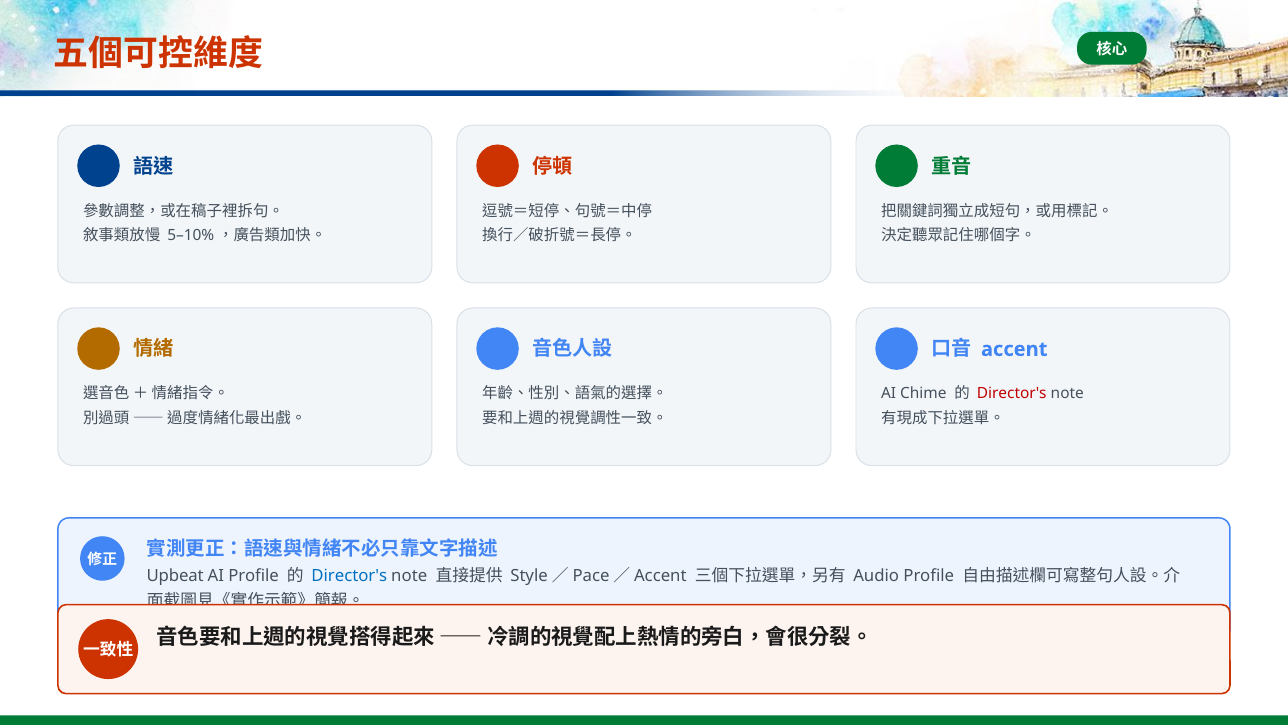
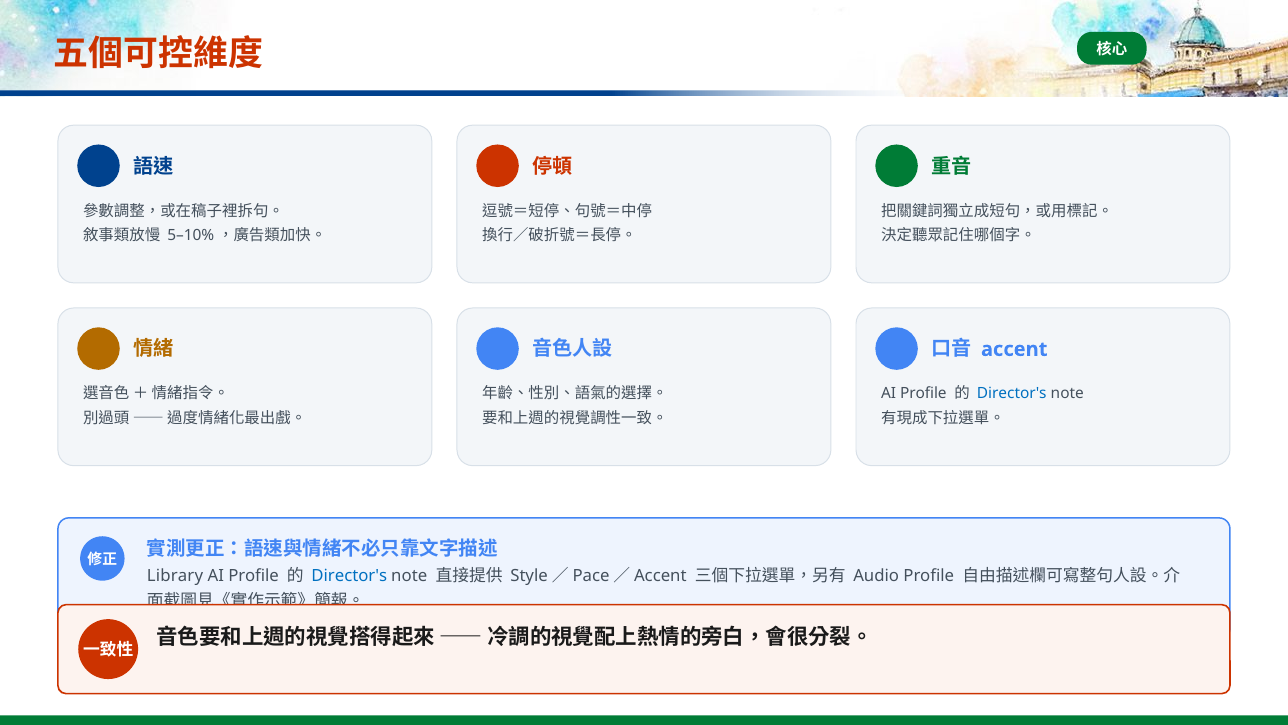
Chime: Chime -> Profile (923, 394)
Director's colour: red -> blue (1012, 394)
Upbeat: Upbeat -> Library (175, 576)
